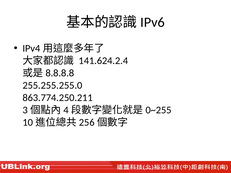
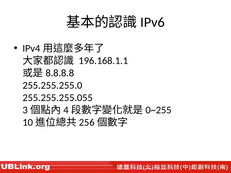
141.624.2.4: 141.624.2.4 -> 196.168.1.1 (103, 61)
863.774.250.211: 863.774.250.211 -> 255.255.255.055 (58, 98)
